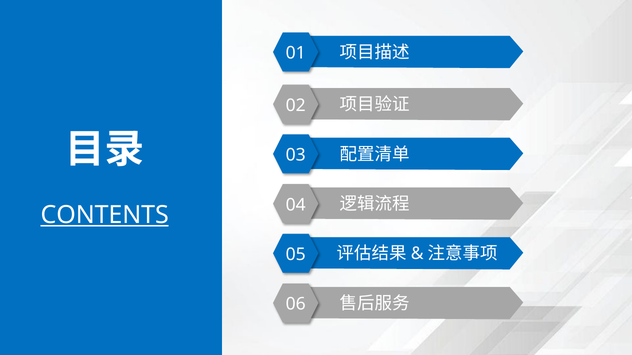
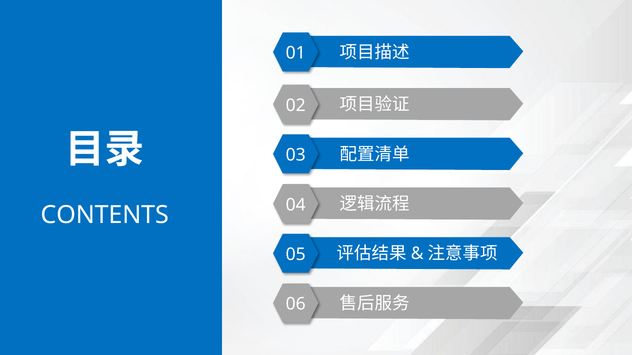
CONTENTS underline: present -> none (105, 215)
